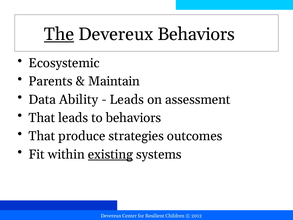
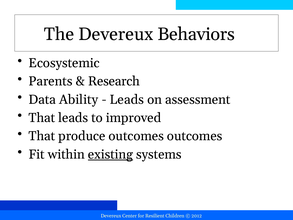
The underline: present -> none (59, 34)
Maintain: Maintain -> Research (114, 81)
to behaviors: behaviors -> improved (133, 118)
produce strategies: strategies -> outcomes (136, 136)
